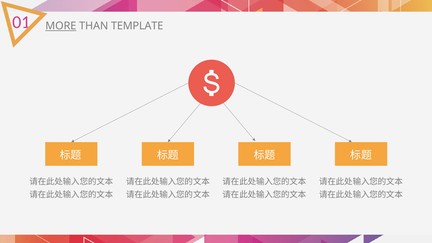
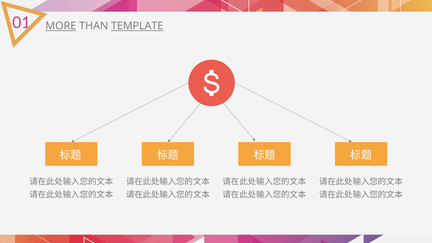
TEMPLATE underline: none -> present (137, 26)
